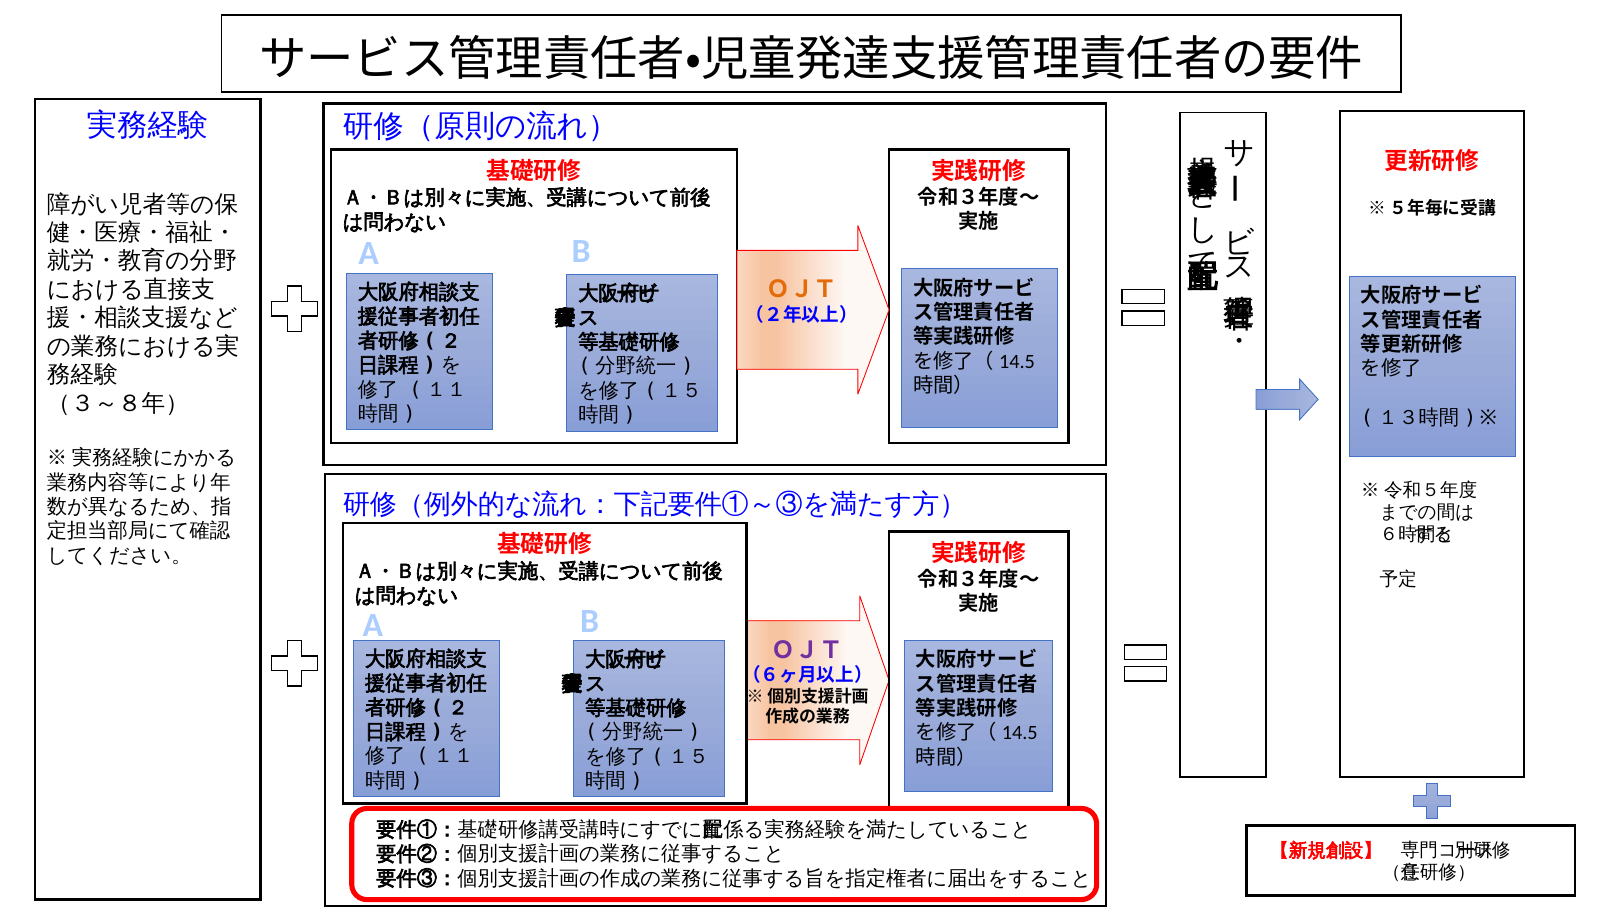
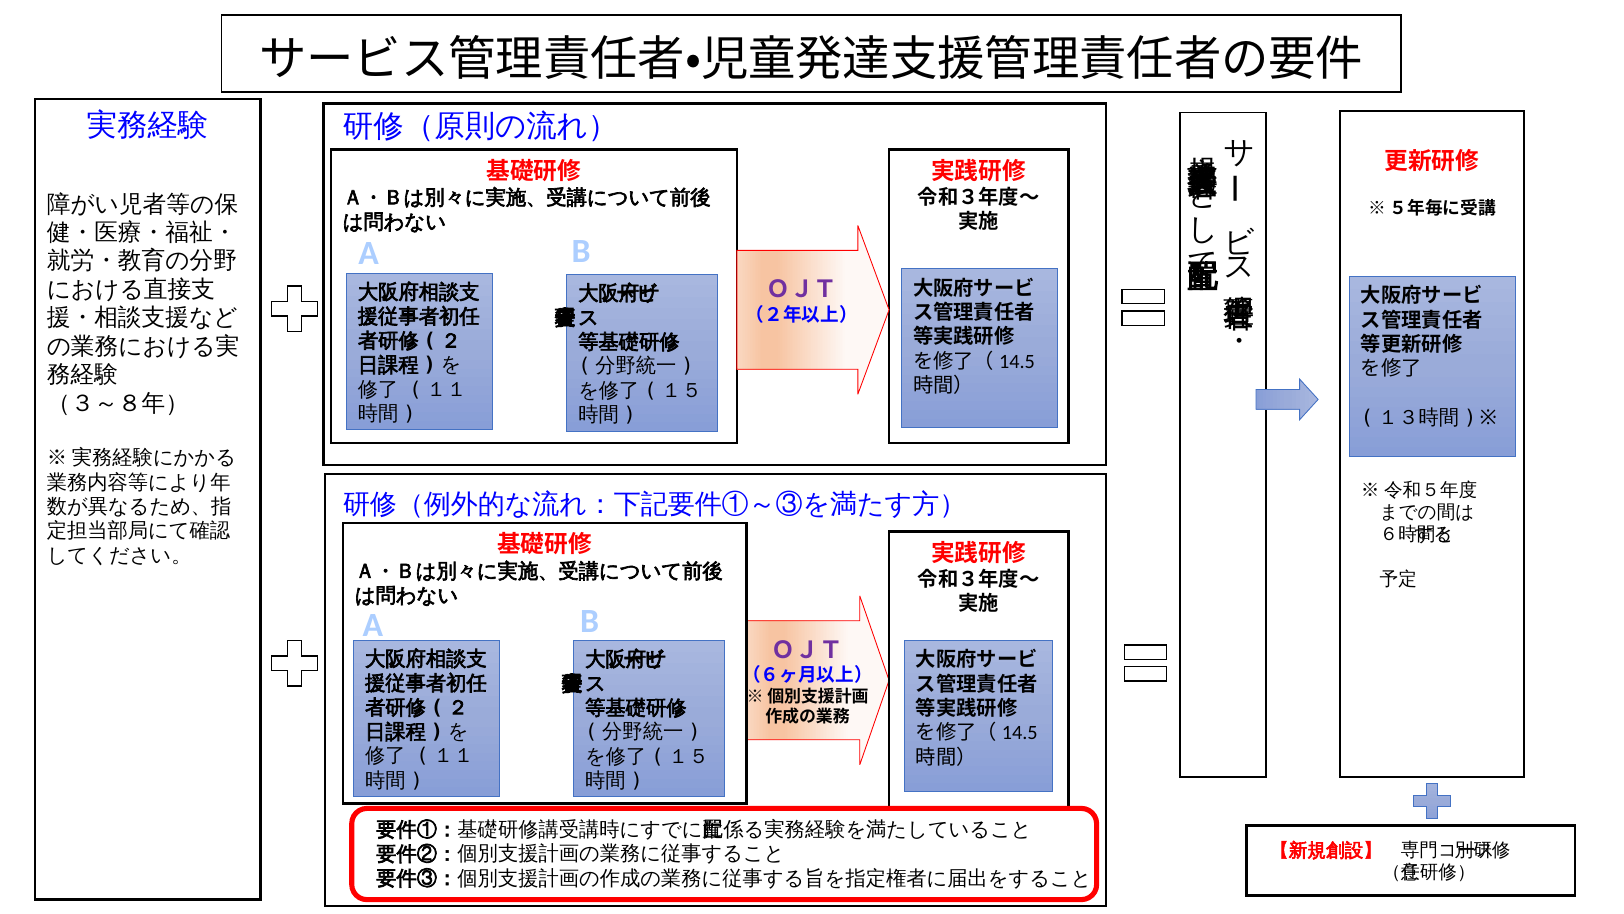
ＯＪＴ colour: orange -> purple (802, 290)
